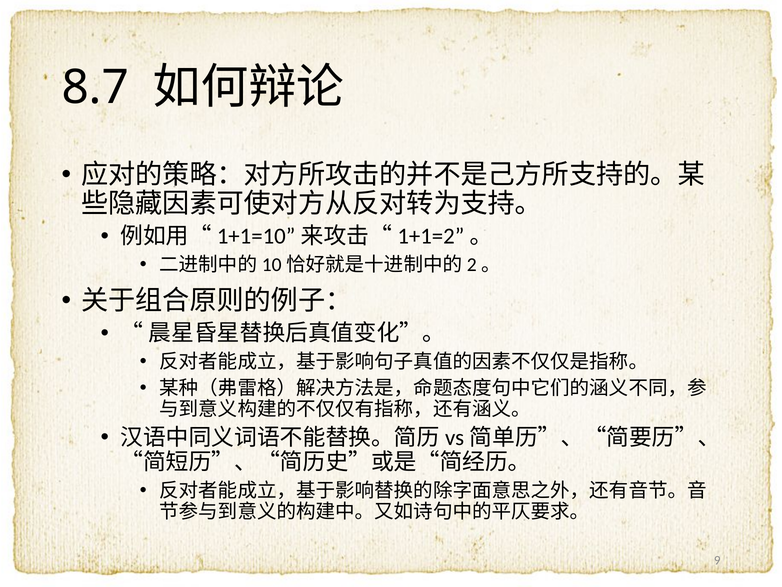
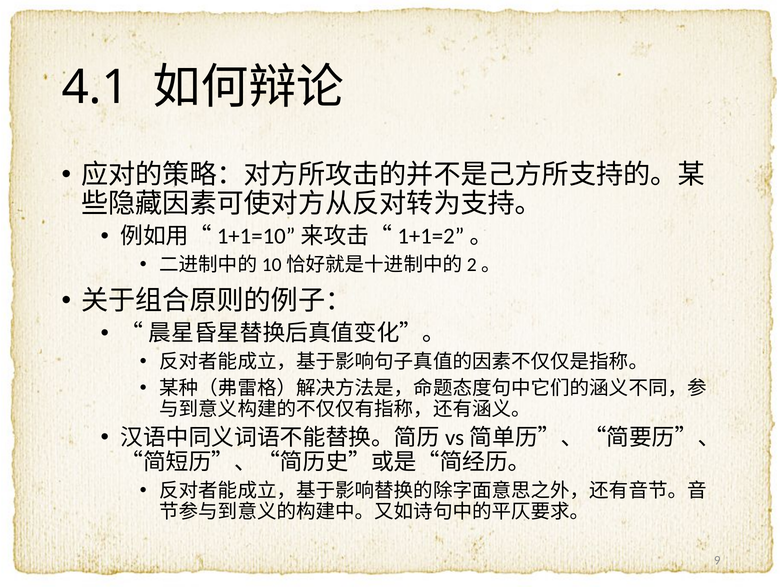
8.7: 8.7 -> 4.1 (95, 88)
